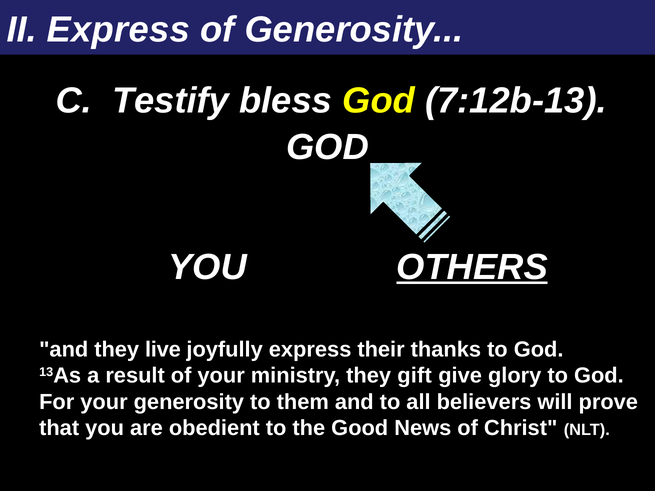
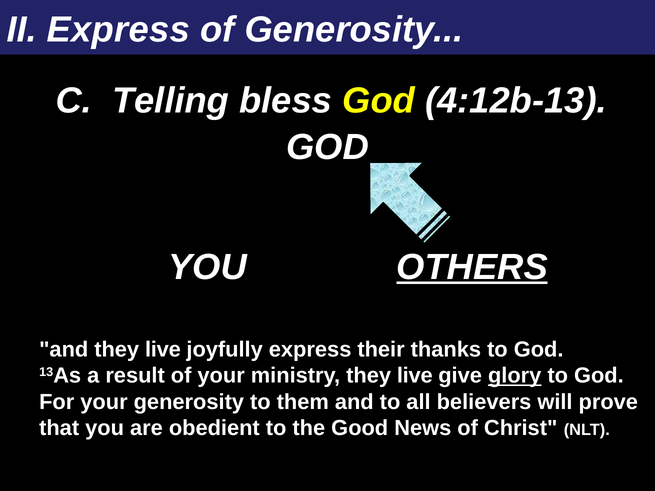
Testify: Testify -> Telling (171, 101)
7:12b-13: 7:12b-13 -> 4:12b-13 (516, 101)
ministry they gift: gift -> live (415, 376)
glory underline: none -> present (515, 376)
